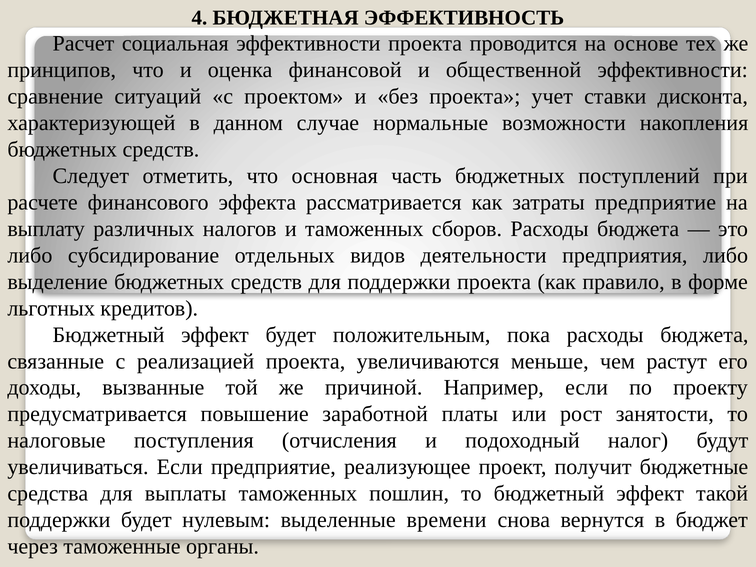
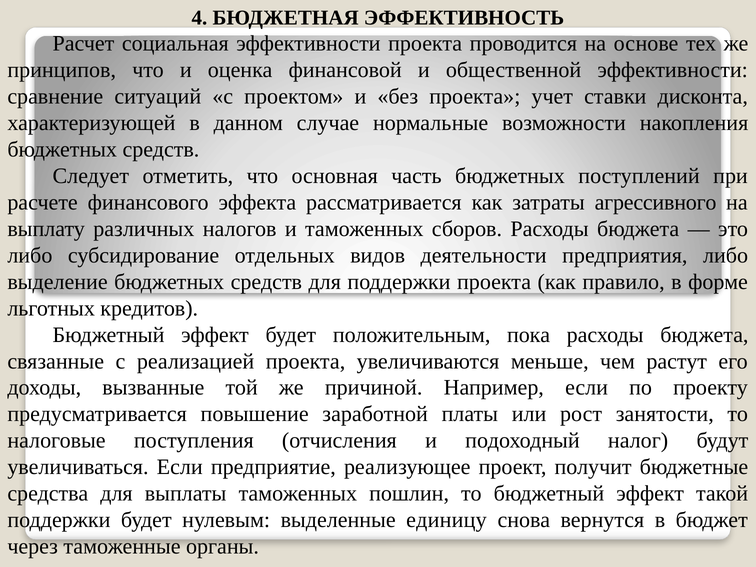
затраты предприятие: предприятие -> агрессивного (656, 202)
времени: времени -> единицу (447, 520)
